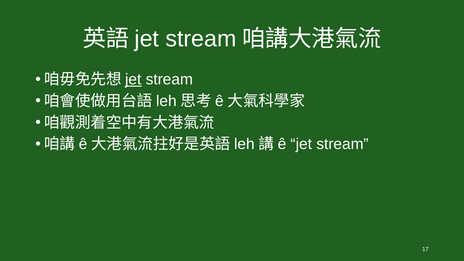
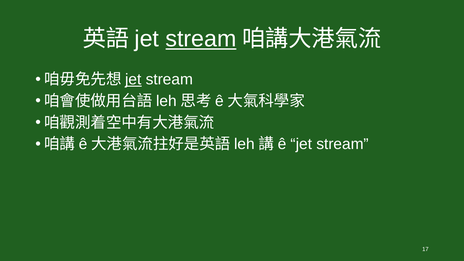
stream underline: none -> present (201, 39)
